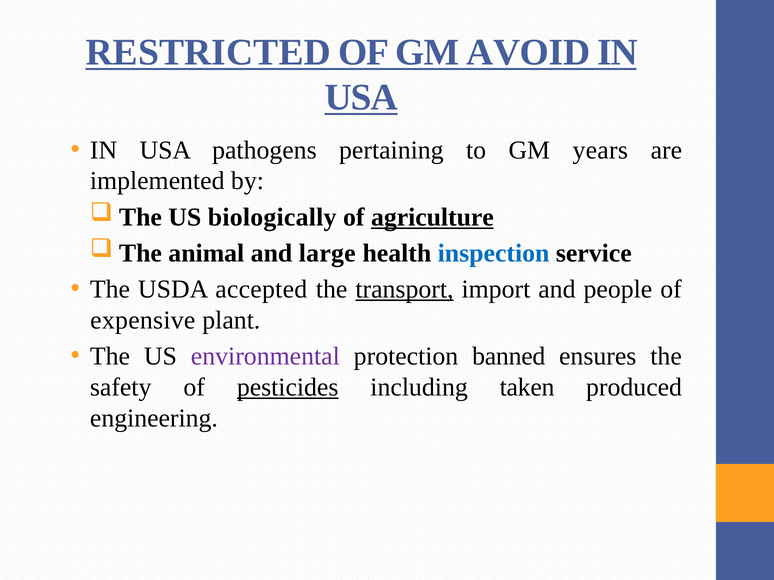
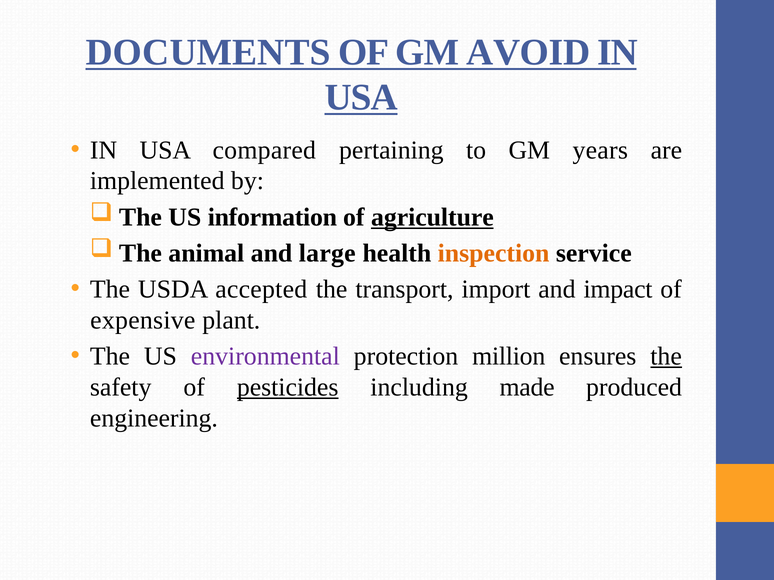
RESTRICTED: RESTRICTED -> DOCUMENTS (208, 52)
pathogens: pathogens -> compared (264, 150)
biologically: biologically -> information (272, 217)
inspection colour: blue -> orange (494, 253)
transport underline: present -> none (404, 289)
people: people -> impact (618, 289)
banned: banned -> million (509, 357)
the underline: none -> present (666, 357)
taken: taken -> made (527, 387)
